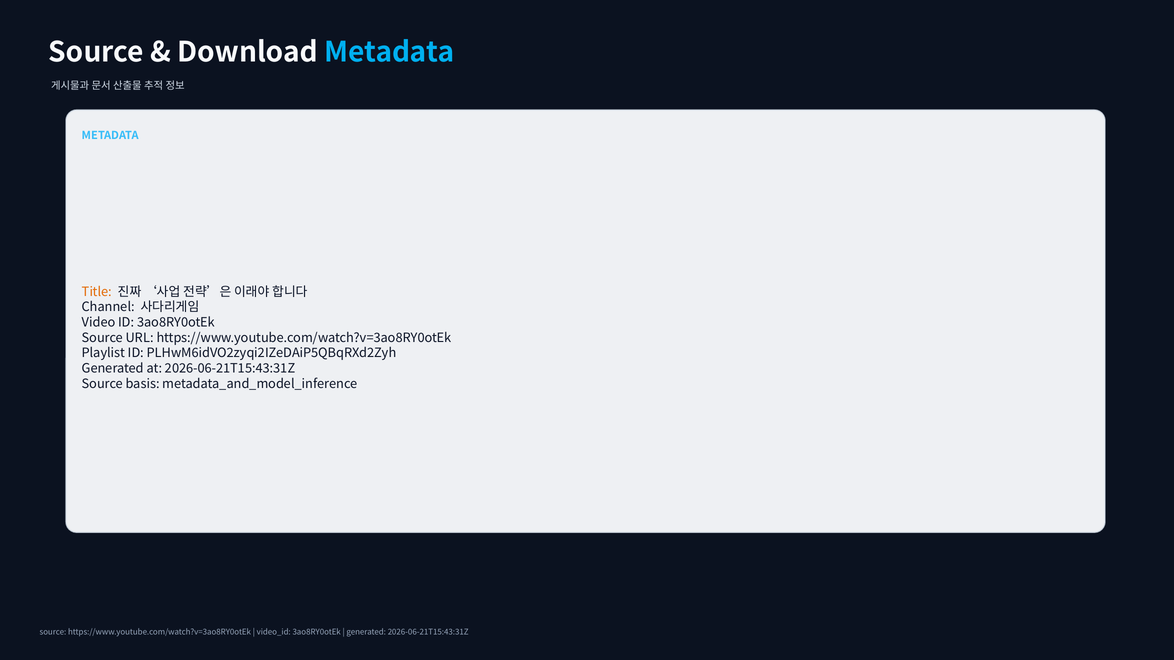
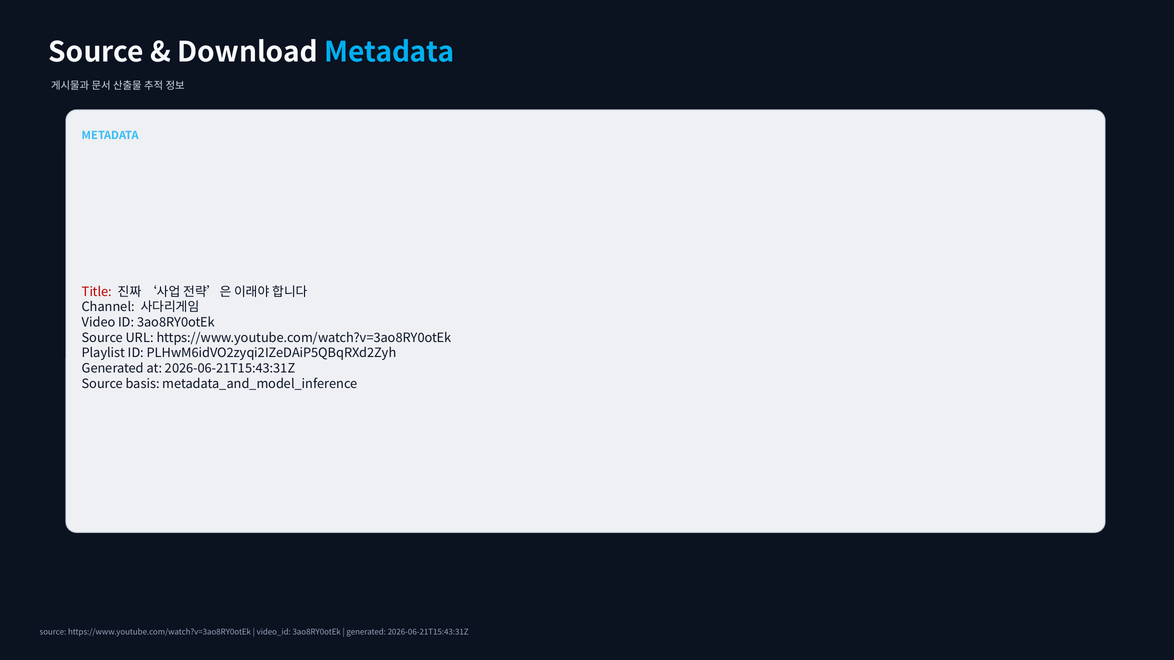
Title colour: orange -> red (97, 292)
